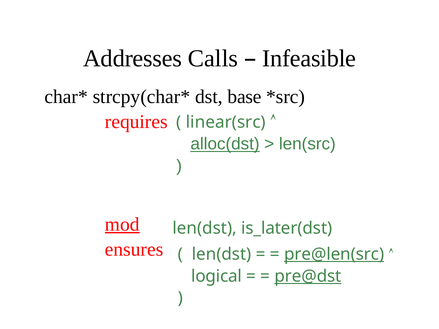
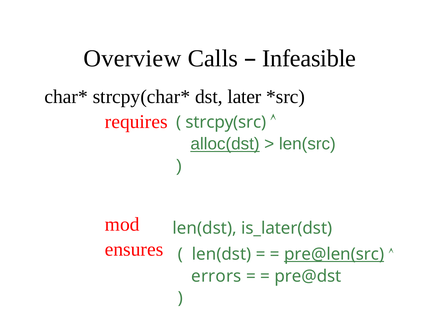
Addresses: Addresses -> Overview (132, 58)
base: base -> later (244, 97)
linear(src: linear(src -> strcpy(src (226, 122)
mod underline: present -> none (122, 224)
logical: logical -> errors (216, 276)
pre@dst underline: present -> none (308, 276)
